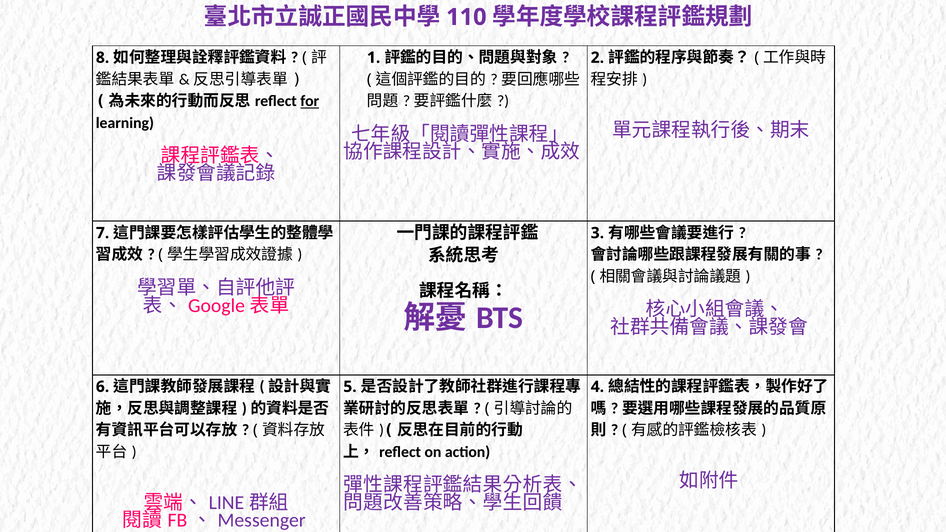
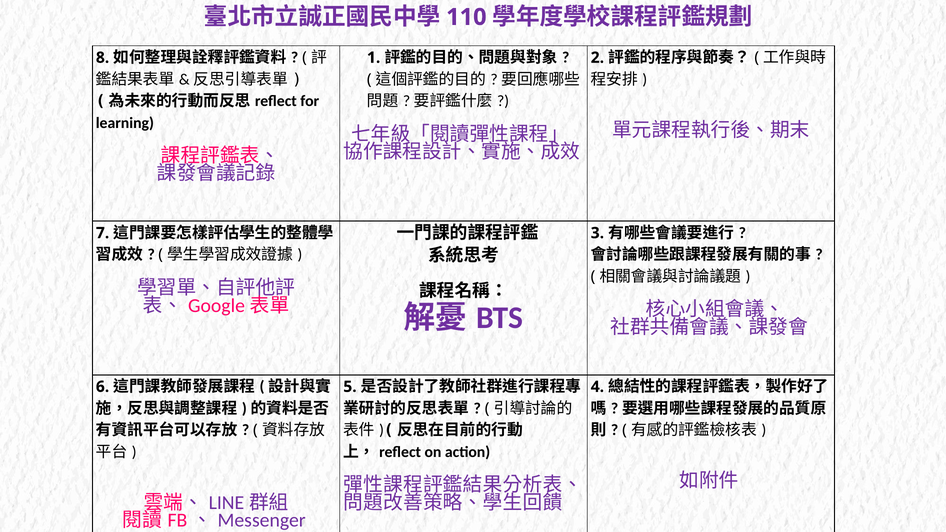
for underline: present -> none (310, 101)
